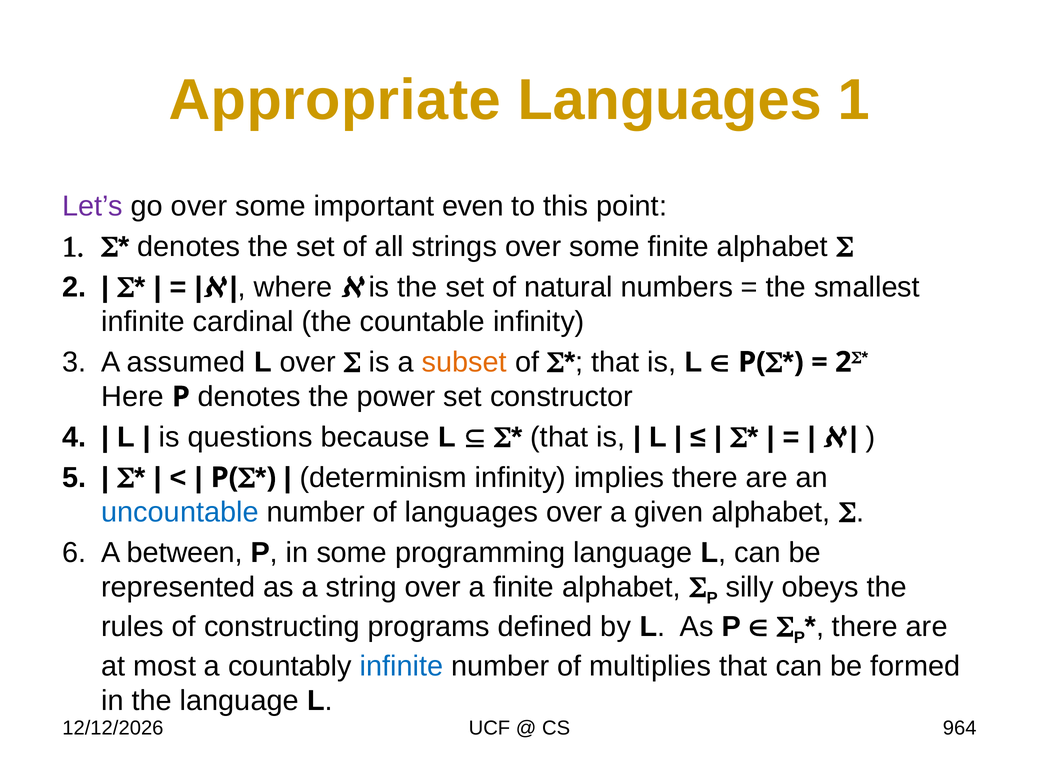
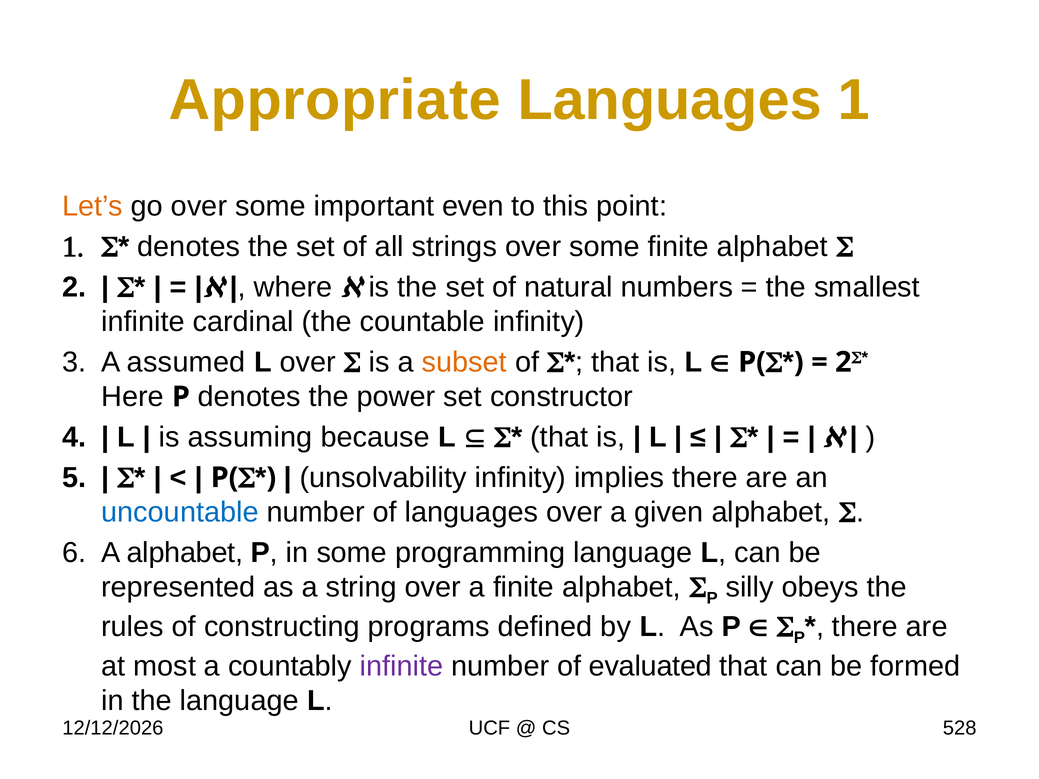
Let’s colour: purple -> orange (93, 206)
questions: questions -> assuming (250, 437)
determinism: determinism -> unsolvability (383, 478)
A between: between -> alphabet (185, 553)
infinite colour: blue -> purple (402, 666)
multiplies: multiplies -> evaluated (650, 666)
964: 964 -> 528 (960, 728)
